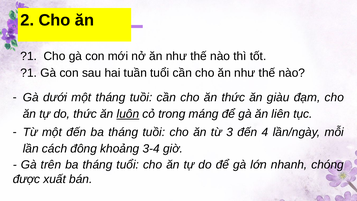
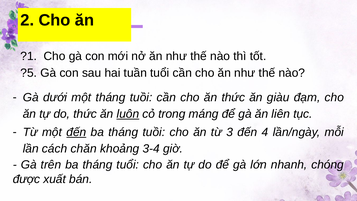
?1: ?1 -> ?5 (29, 73)
đến underline: none -> present (76, 132)
đông: đông -> chăn (84, 148)
